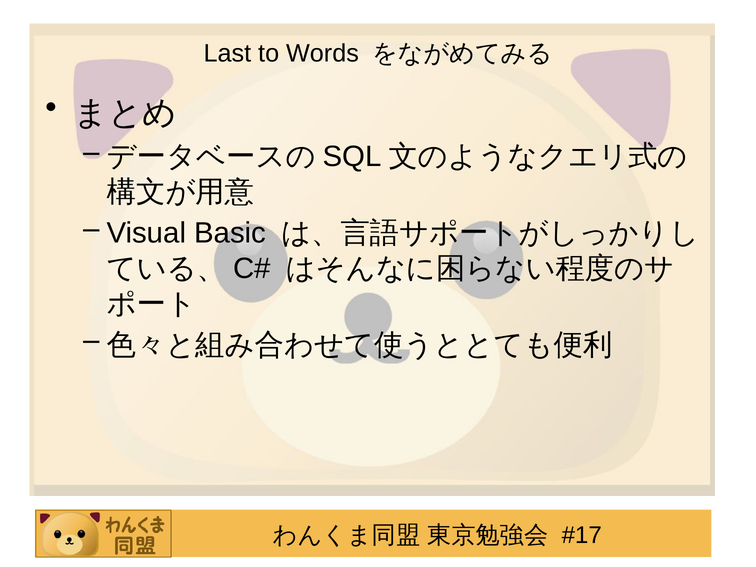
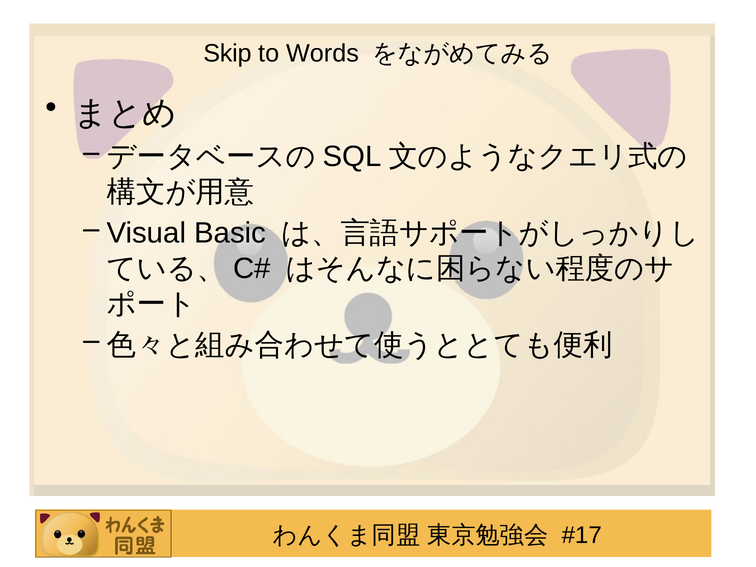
Last: Last -> Skip (227, 54)
